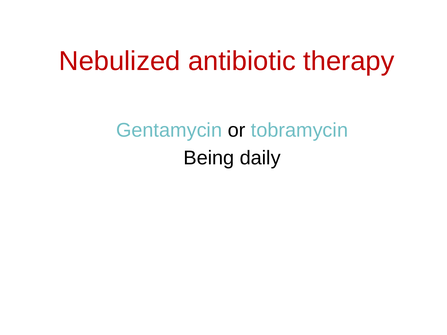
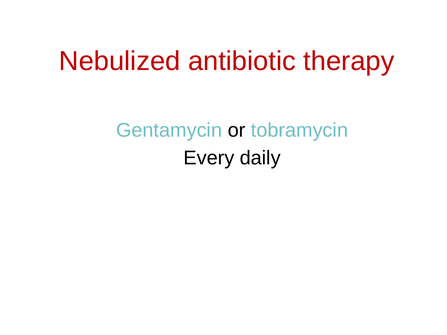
Being: Being -> Every (209, 158)
